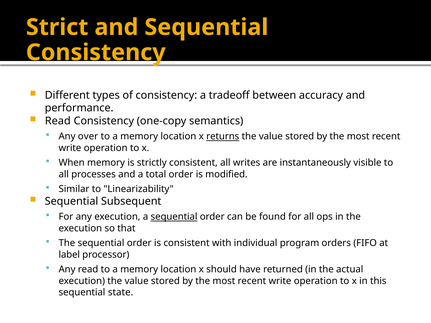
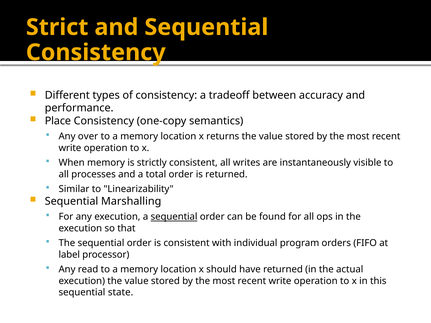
Read: Read -> Place (58, 121)
returns underline: present -> none (223, 137)
is modified: modified -> returned (226, 174)
Subsequent: Subsequent -> Marshalling (131, 202)
